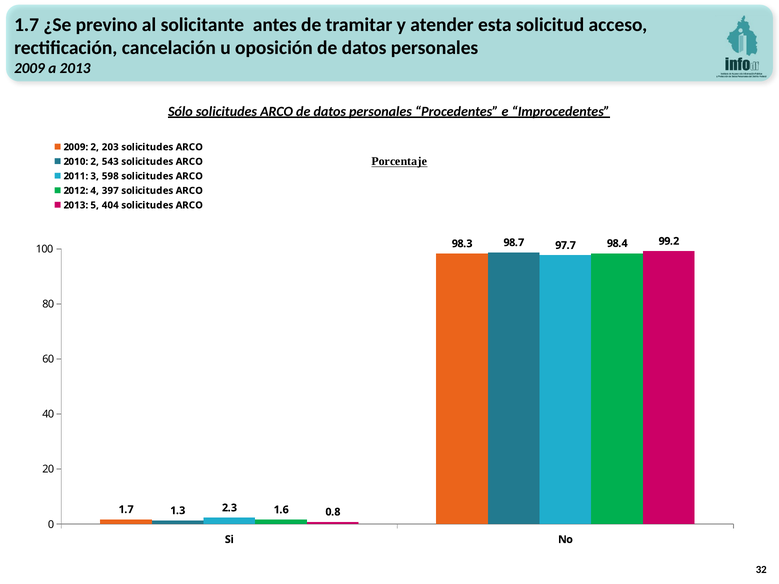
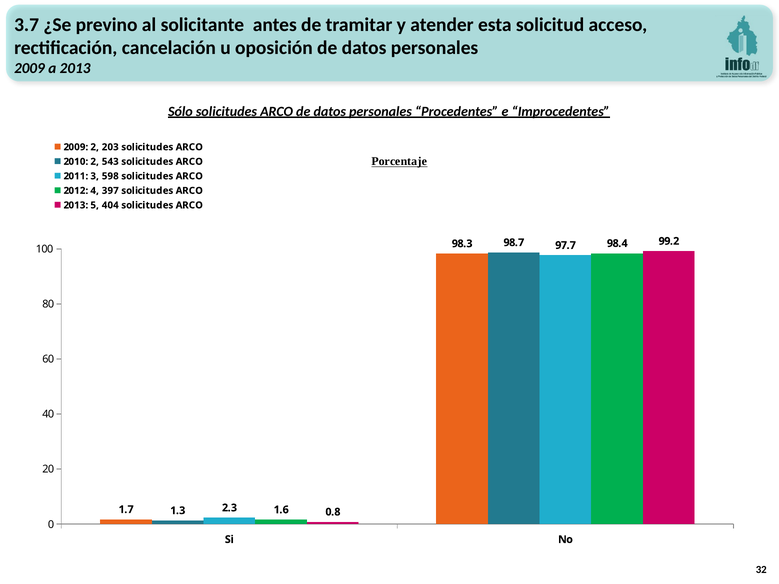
1.7: 1.7 -> 3.7 (27, 25)
